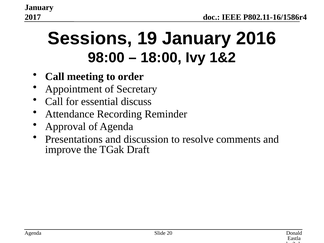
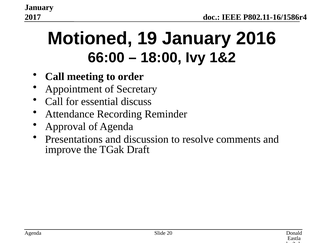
Sessions: Sessions -> Motioned (90, 39)
98:00: 98:00 -> 66:00 (106, 58)
